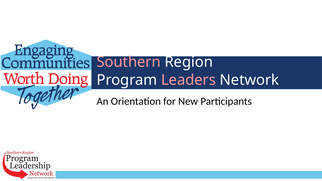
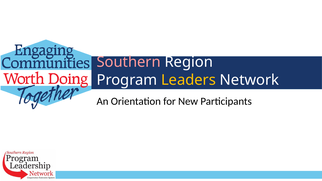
Leaders colour: pink -> yellow (188, 80)
